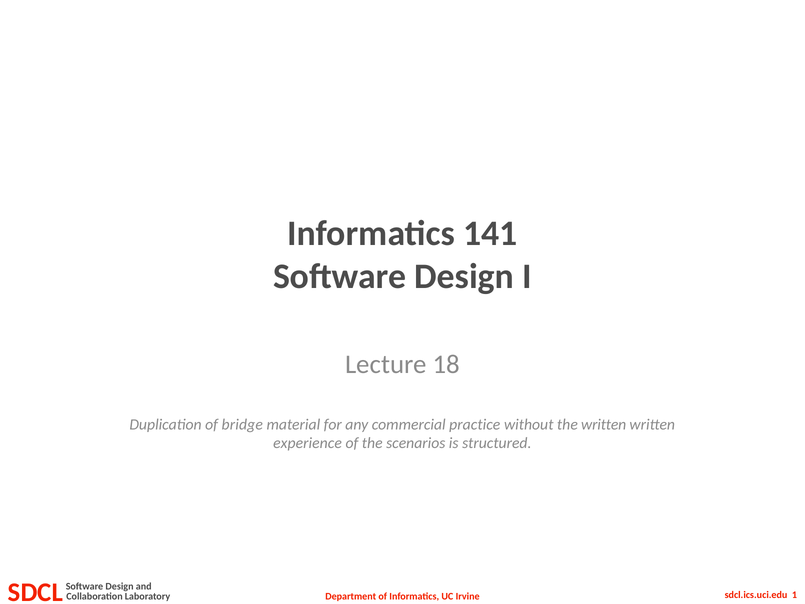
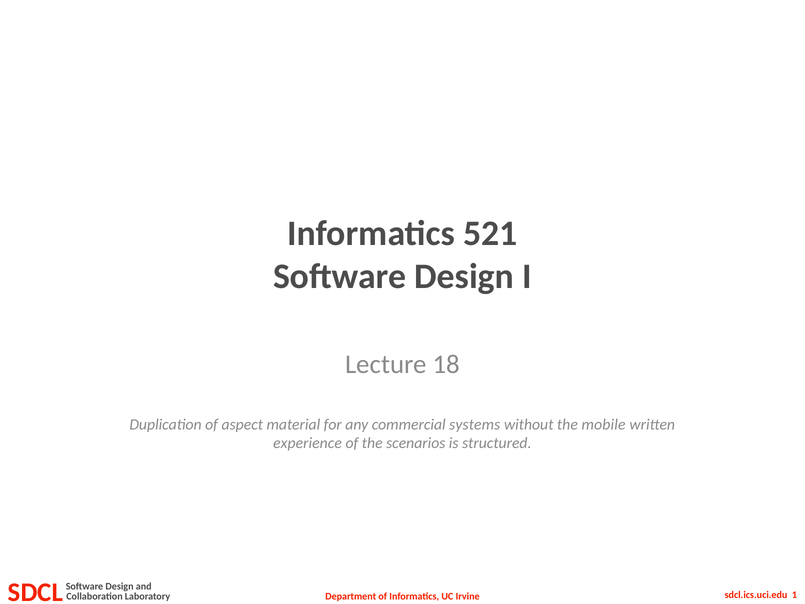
141: 141 -> 521 (490, 233)
bridge: bridge -> aspect (242, 424)
practice: practice -> systems (475, 424)
the written: written -> mobile (604, 424)
